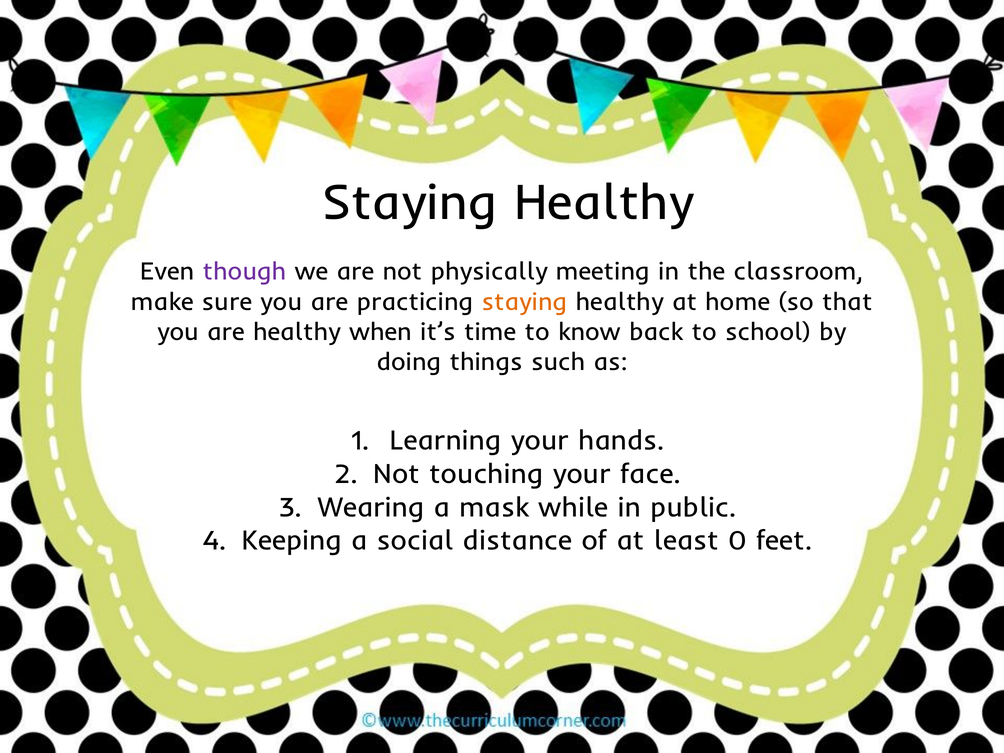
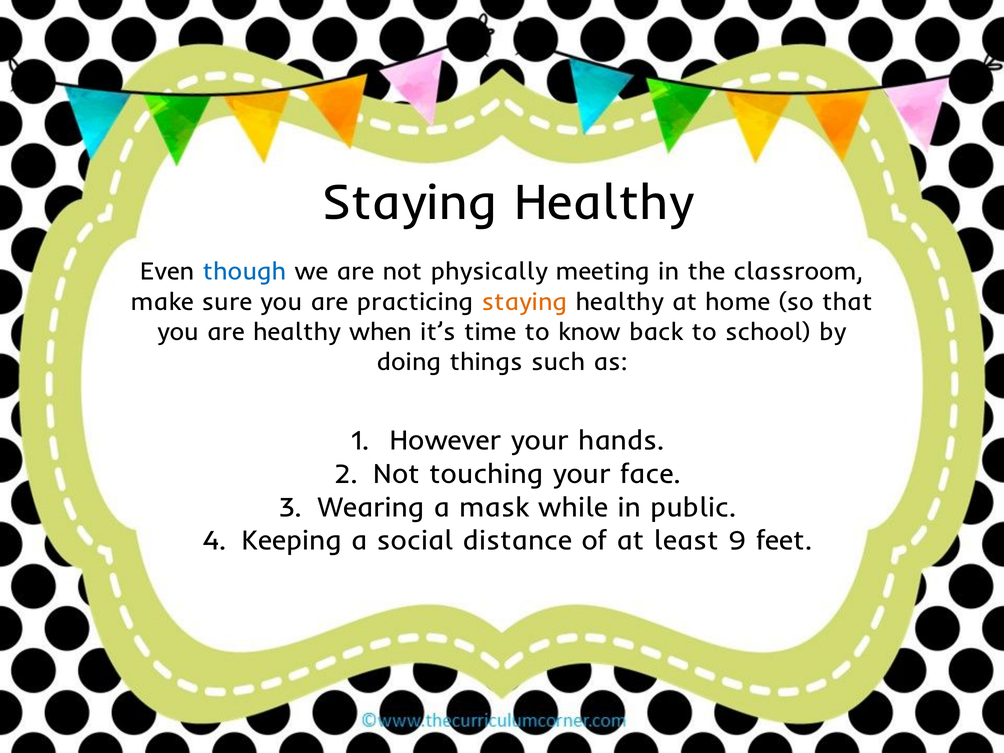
though colour: purple -> blue (245, 272)
Learning: Learning -> However (446, 440)
0: 0 -> 9 (738, 541)
